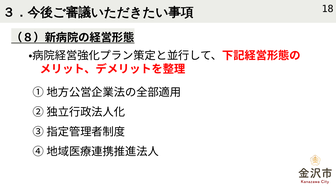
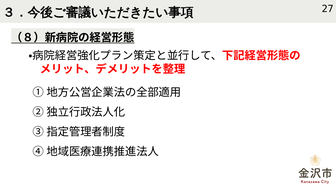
18: 18 -> 27 (328, 9)
